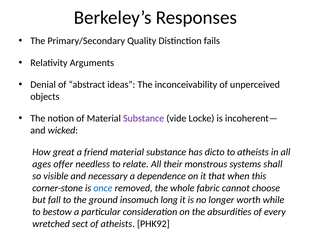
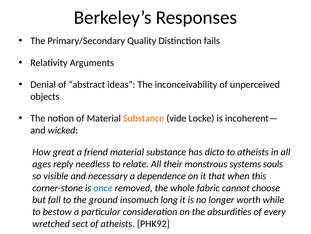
Substance colour: purple -> orange (144, 118)
offer: offer -> reply (63, 164)
shall: shall -> souls (273, 164)
